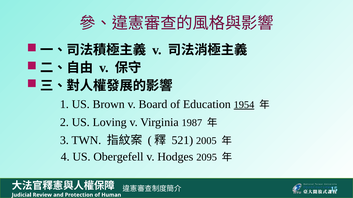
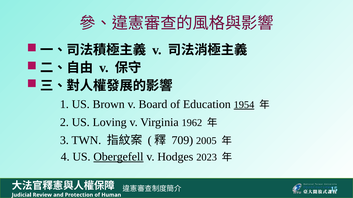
1987: 1987 -> 1962 (192, 123)
521: 521 -> 709 (182, 141)
Obergefell underline: none -> present (118, 157)
2095: 2095 -> 2023 (207, 158)
